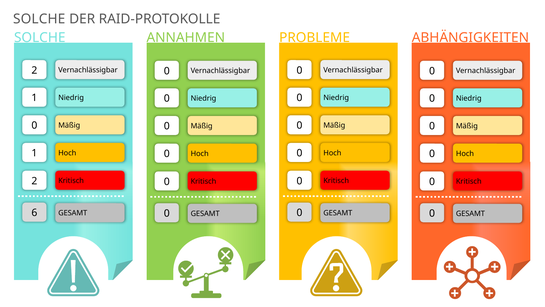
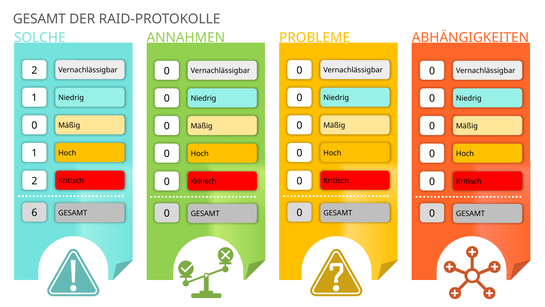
SOLCHE: SOLCHE -> GESAMT (39, 19)
